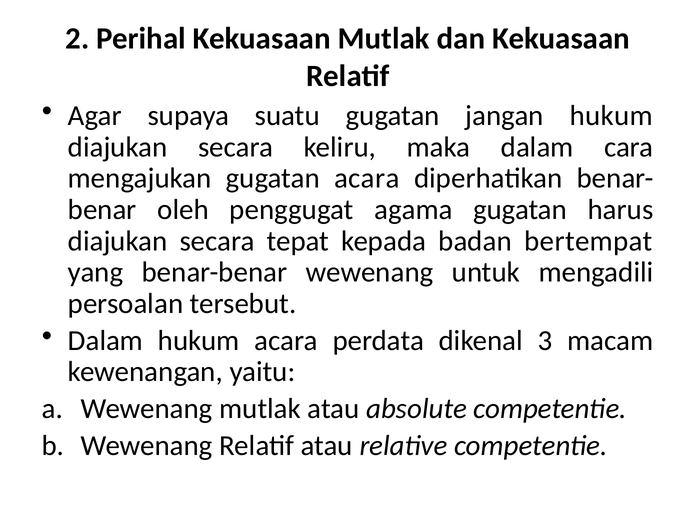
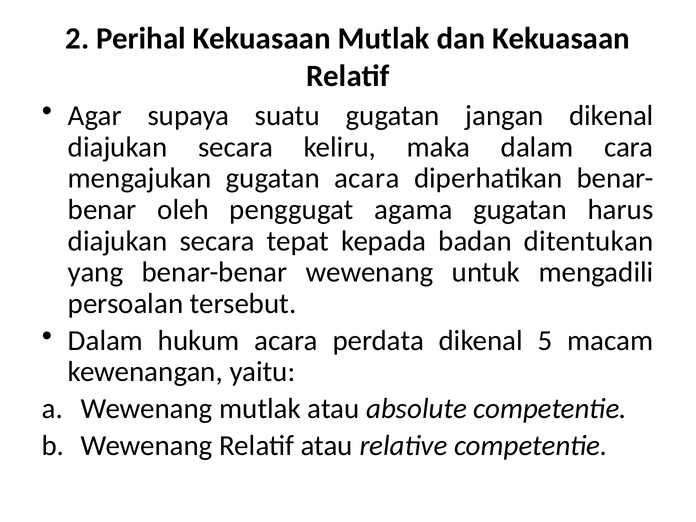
jangan hukum: hukum -> dikenal (611, 116)
bertempat: bertempat -> ditentukan (589, 241)
3: 3 -> 5 (545, 341)
